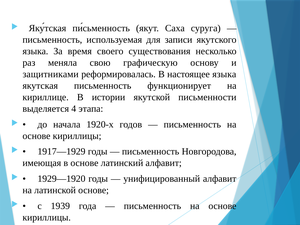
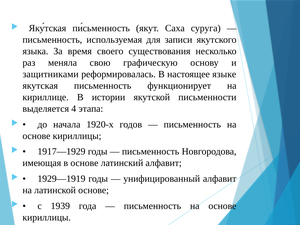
настоящее языка: языка -> языке (224, 74)
1929—1920: 1929—1920 -> 1929—1919 (61, 179)
